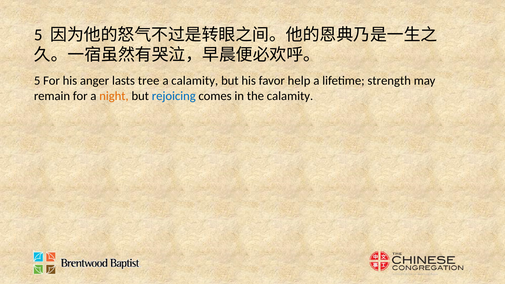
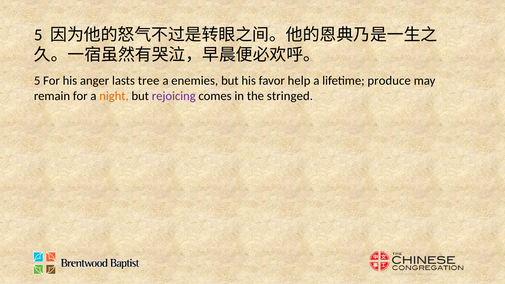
a calamity: calamity -> enemies (195, 81)
strength: strength -> produce (389, 81)
rejoicing colour: blue -> purple (174, 96)
the calamity: calamity -> stringed (290, 96)
